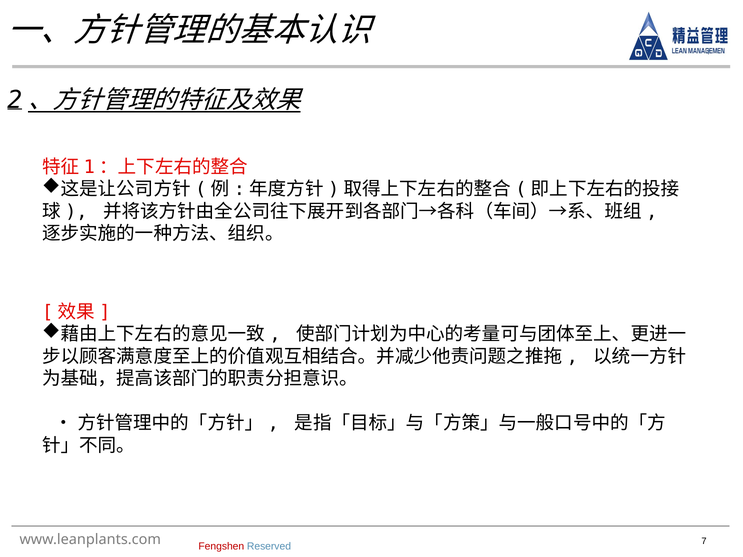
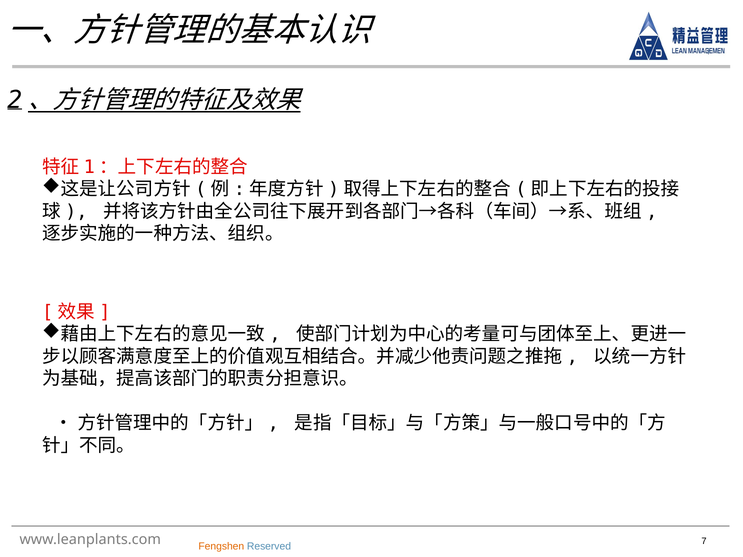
Fengshen colour: red -> orange (221, 547)
